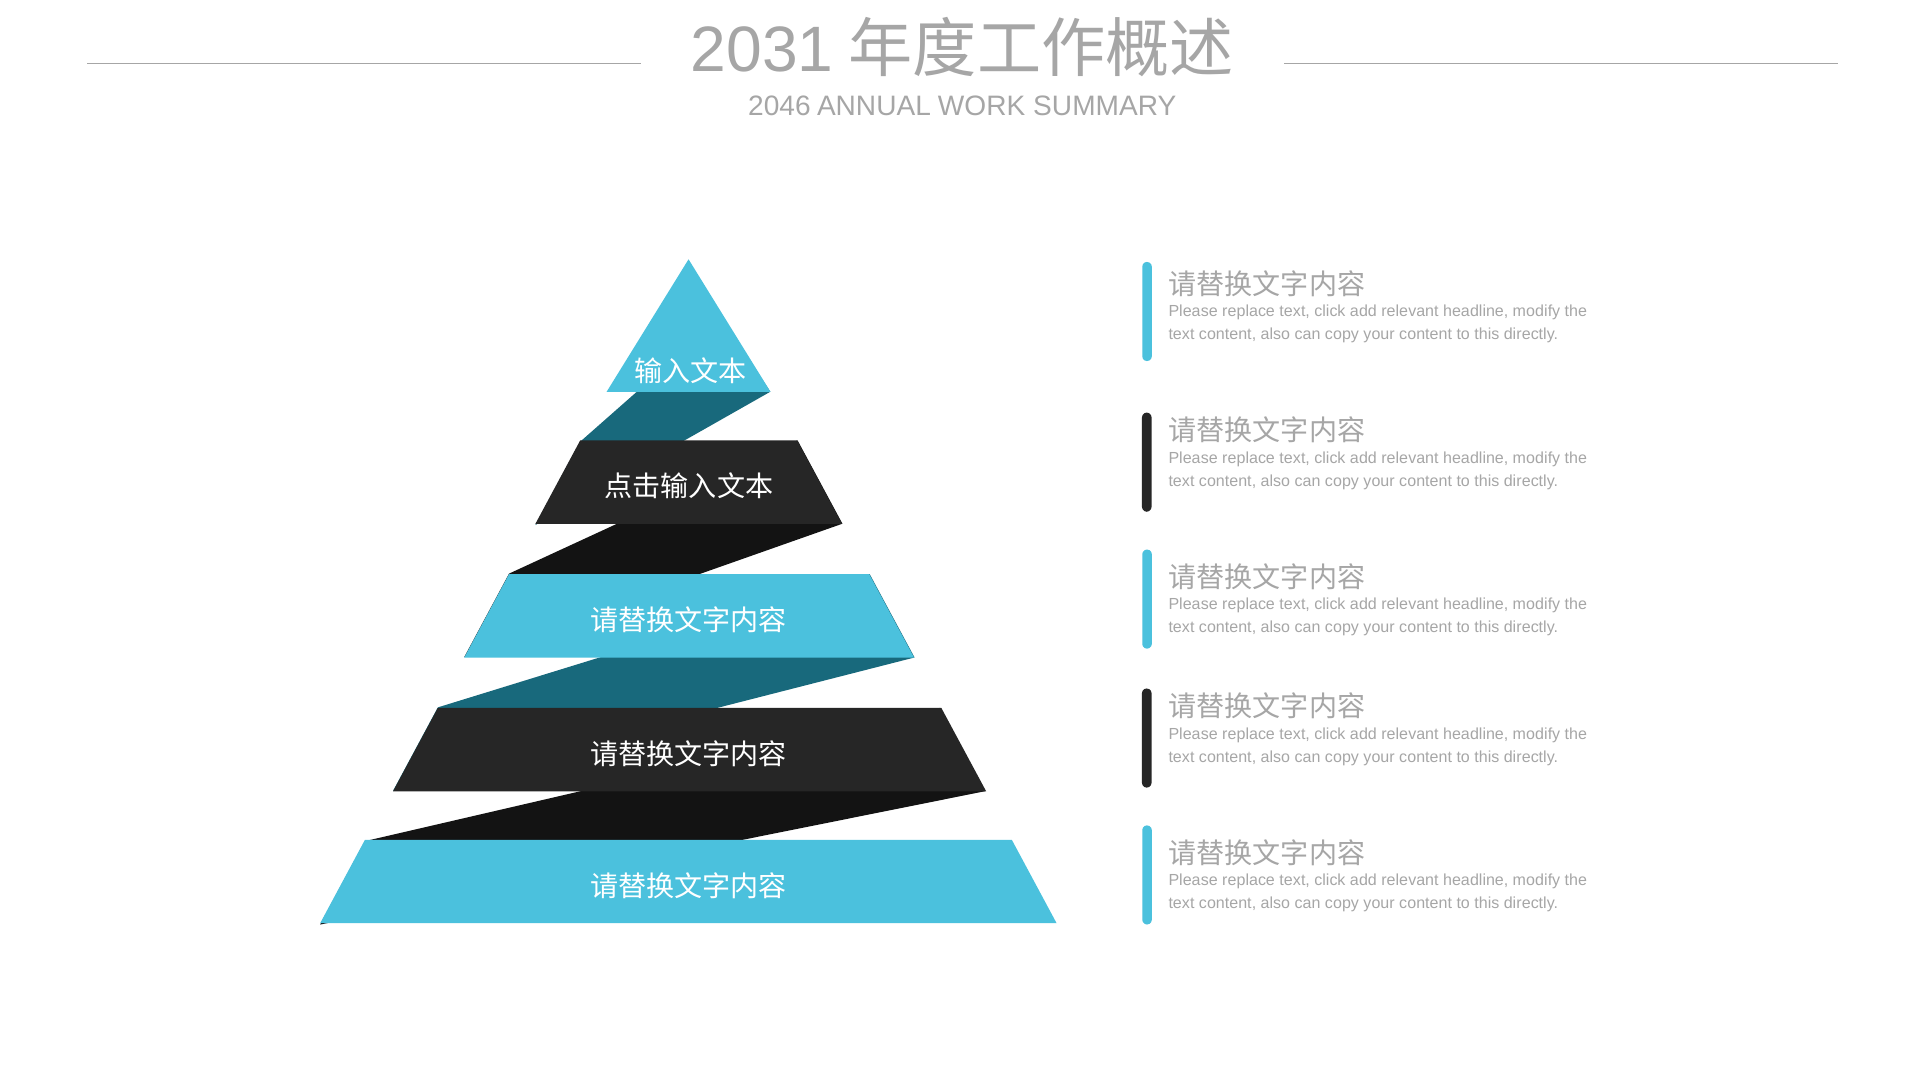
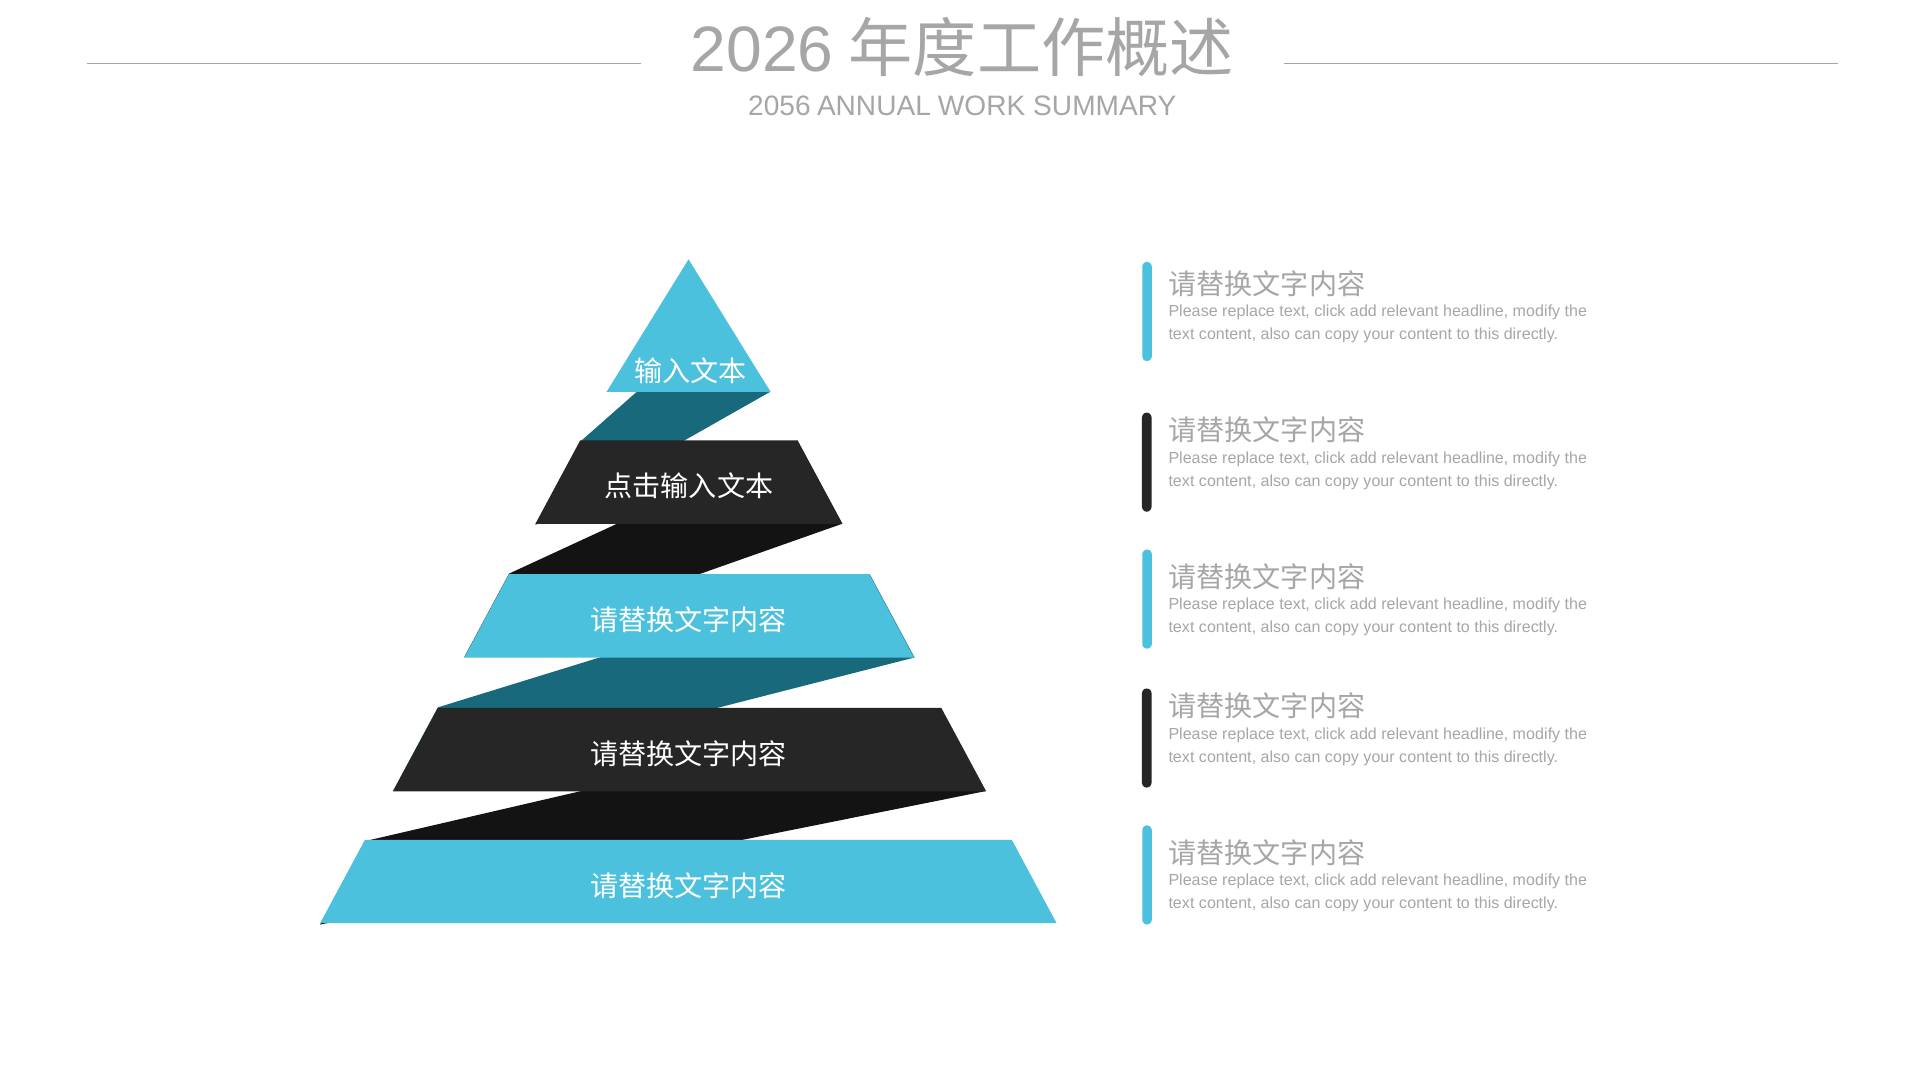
2031: 2031 -> 2026 (762, 51)
2046: 2046 -> 2056 (779, 107)
